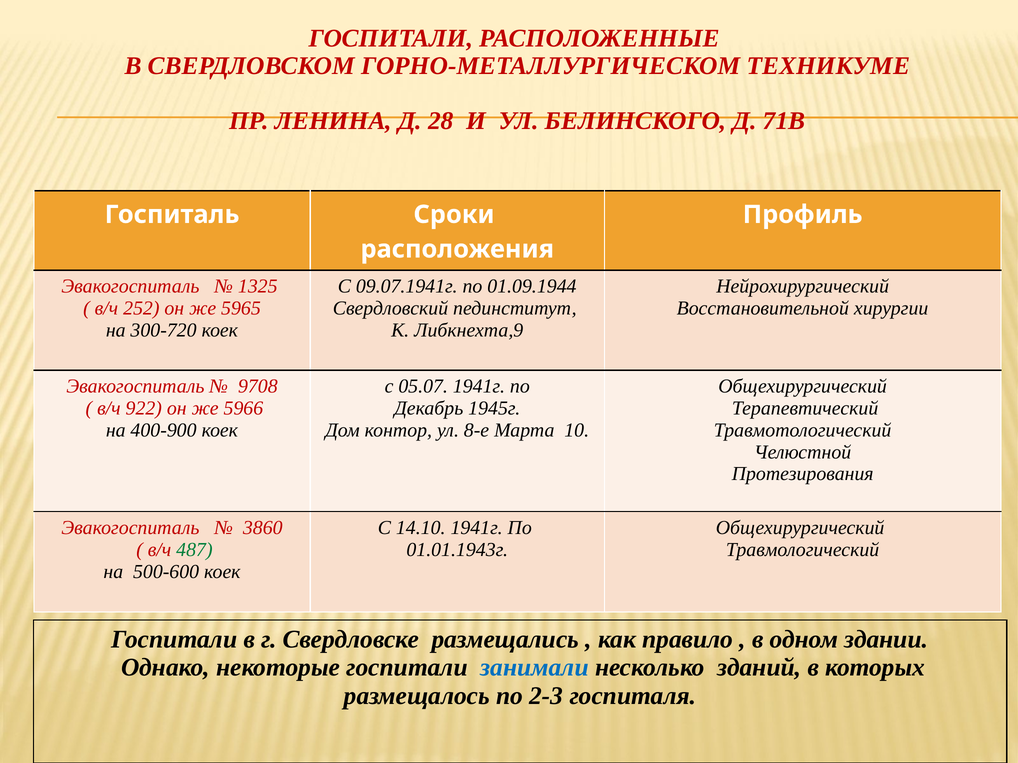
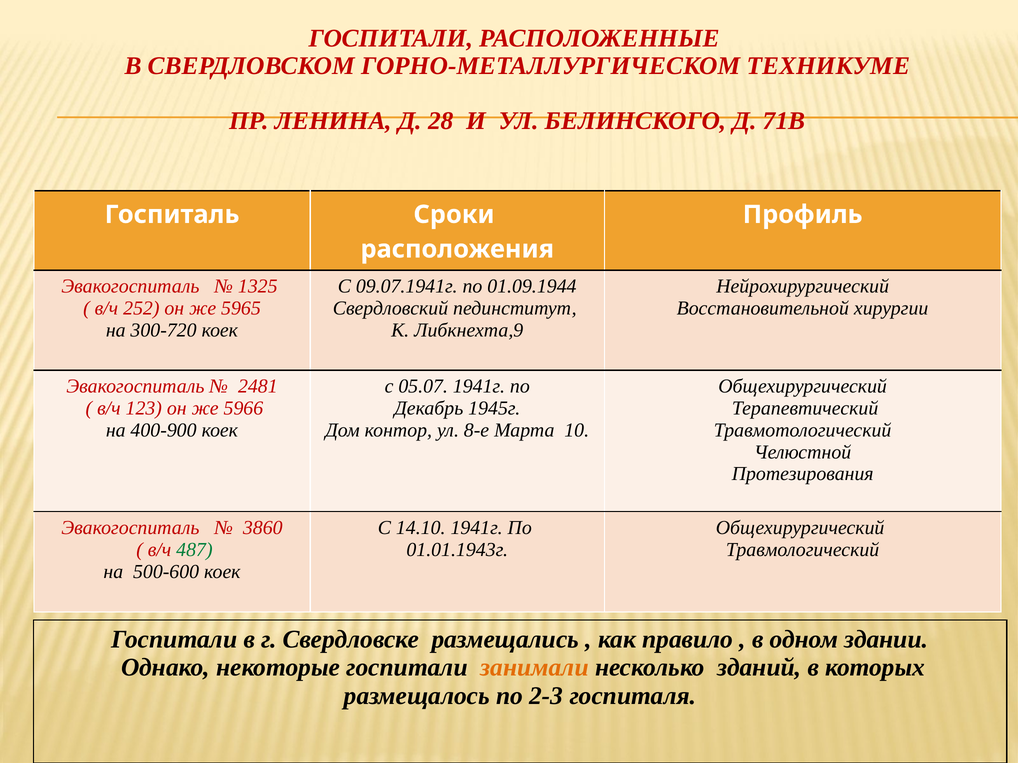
9708: 9708 -> 2481 (258, 387)
922: 922 -> 123 (144, 409)
занимали colour: blue -> orange (535, 668)
